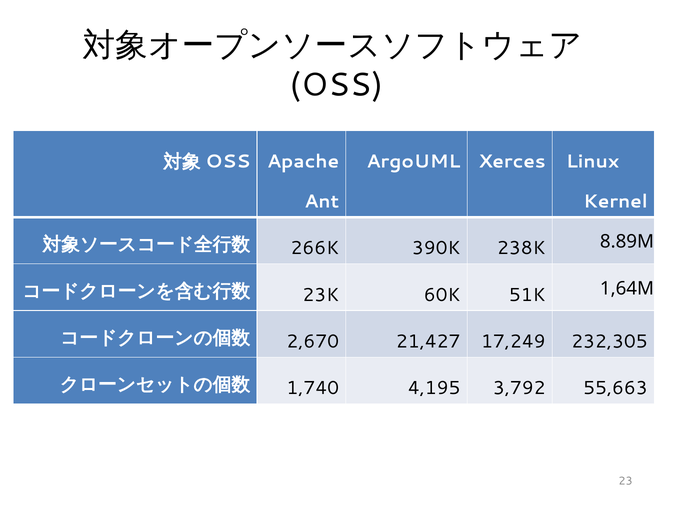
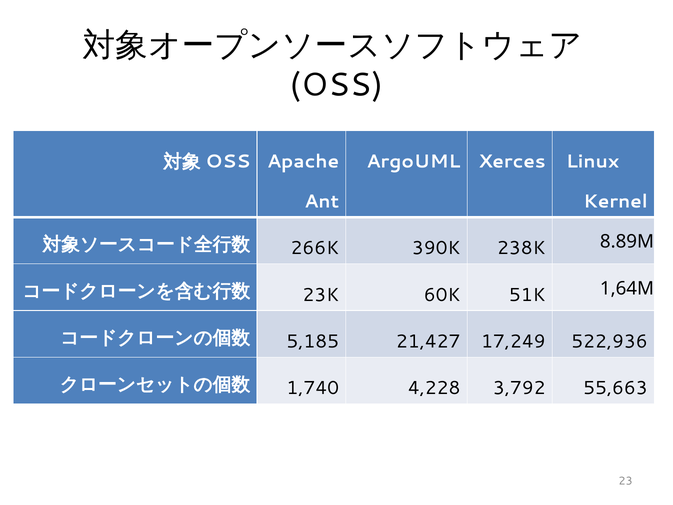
2,670: 2,670 -> 5,185 (313, 341)
232,305: 232,305 -> 522,936 (609, 341)
4,195: 4,195 -> 4,228 (434, 388)
